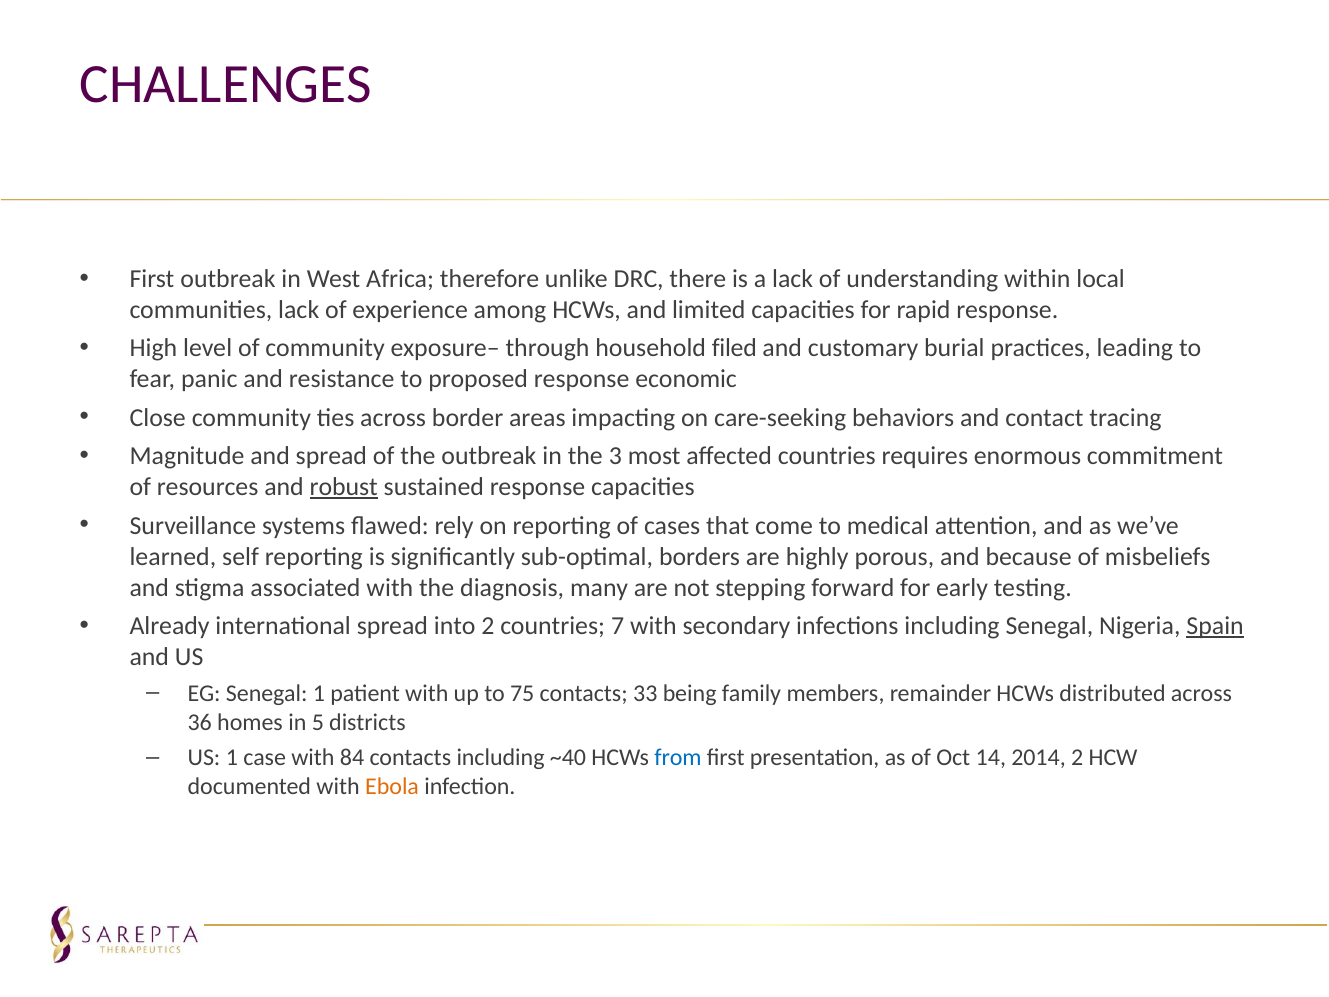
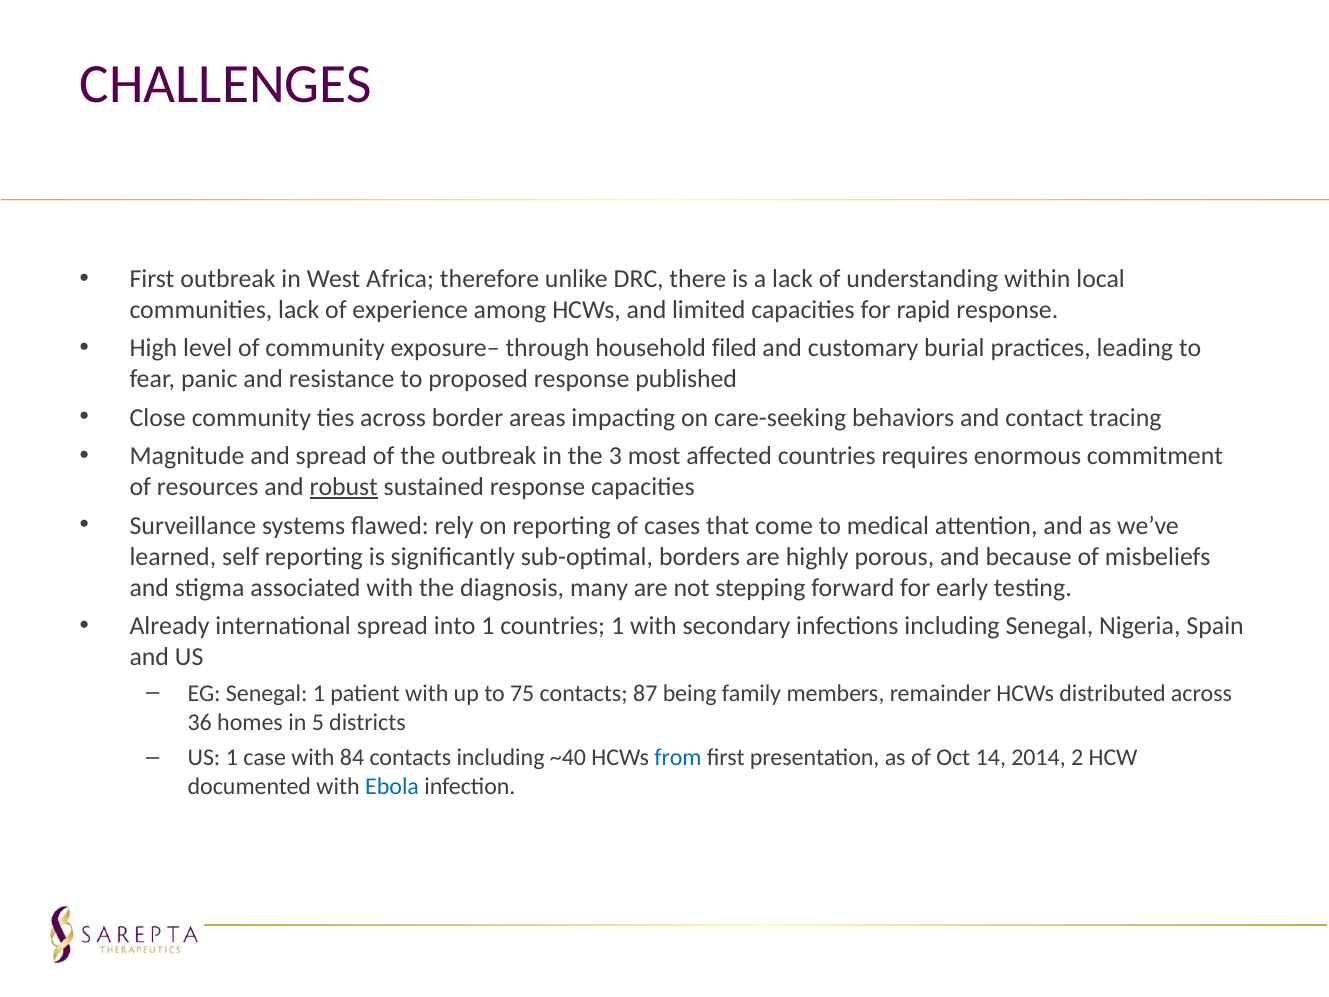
economic: economic -> published (686, 379)
into 2: 2 -> 1 (488, 626)
countries 7: 7 -> 1 (618, 626)
Spain underline: present -> none (1215, 626)
33: 33 -> 87 (645, 693)
Ebola colour: orange -> blue (392, 786)
